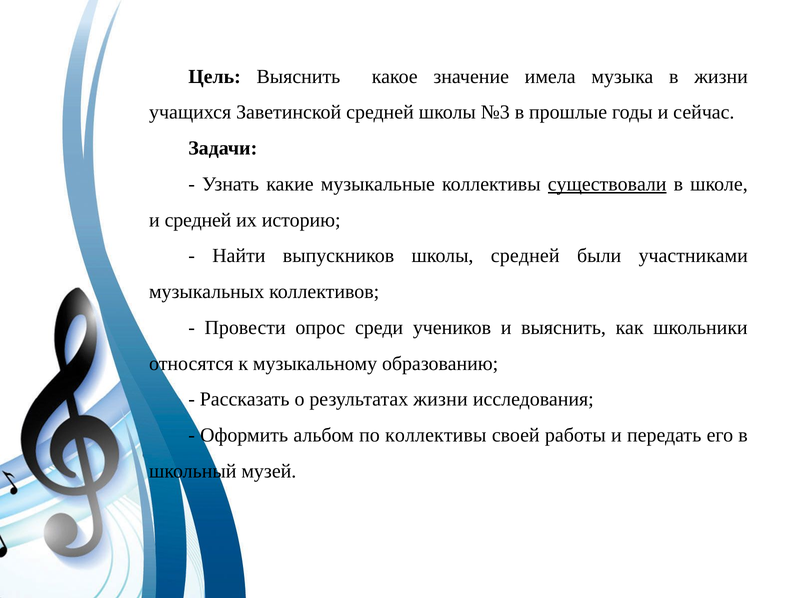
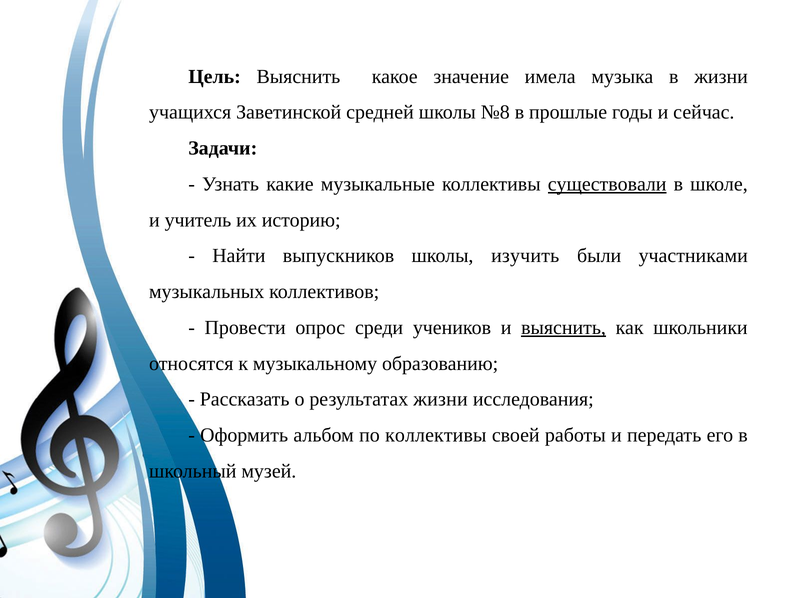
№3: №3 -> №8 (495, 112)
и средней: средней -> учитель (198, 220)
школы средней: средней -> изучить (525, 256)
выяснить underline: none -> present (564, 328)
